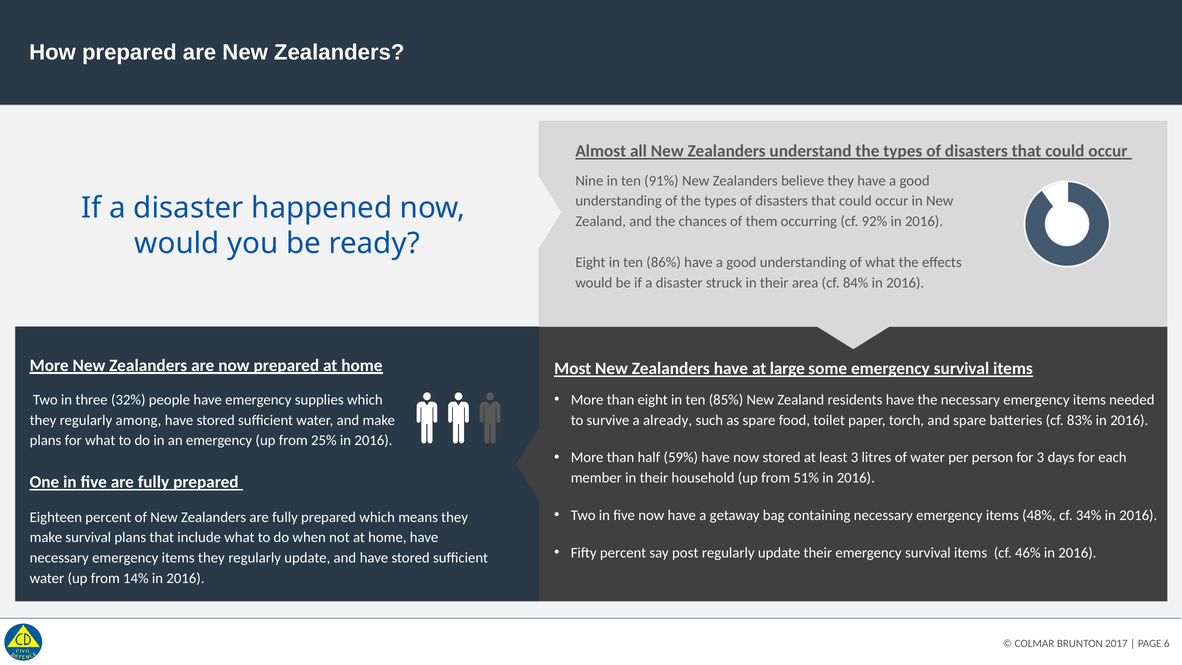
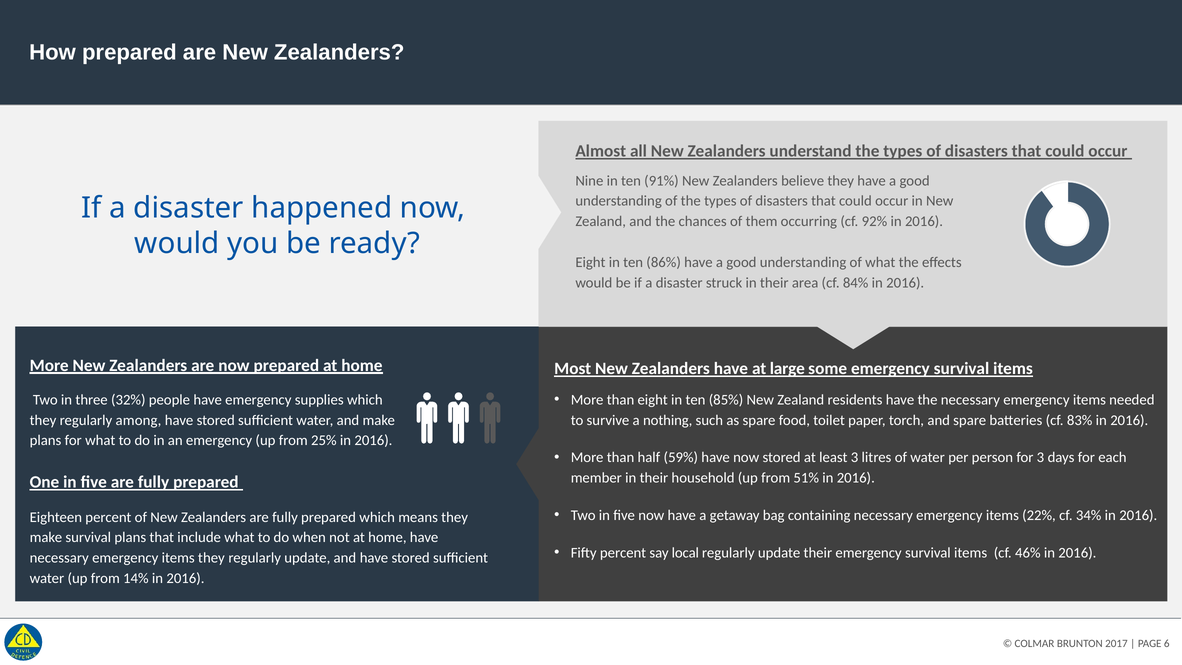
already: already -> nothing (668, 420)
48%: 48% -> 22% (1039, 515)
post: post -> local (685, 553)
